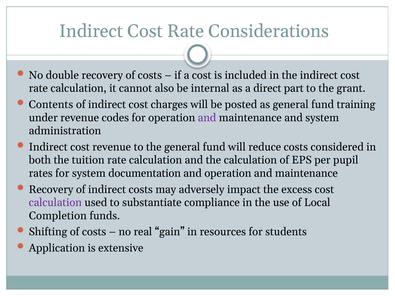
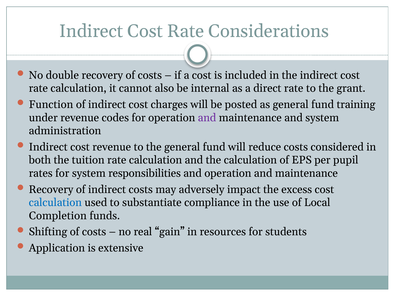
direct part: part -> rate (294, 88)
Contents: Contents -> Function (51, 105)
documentation: documentation -> responsibilities (145, 173)
calculation colour: purple -> blue (55, 203)
